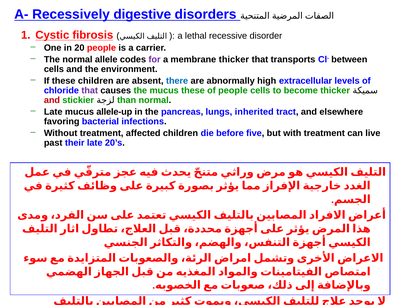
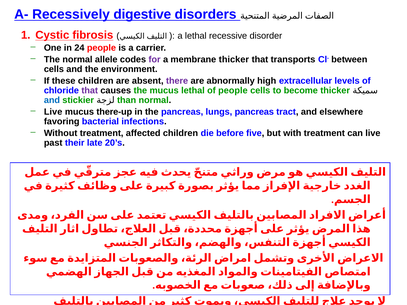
20: 20 -> 24 (79, 48)
there colour: blue -> purple (177, 81)
mucus these: these -> lethal (193, 91)
and colour: red -> blue (52, 100)
Late: Late -> Live (53, 112)
allele-up: allele-up -> there-up (114, 112)
lungs inherited: inherited -> pancreas (254, 112)
